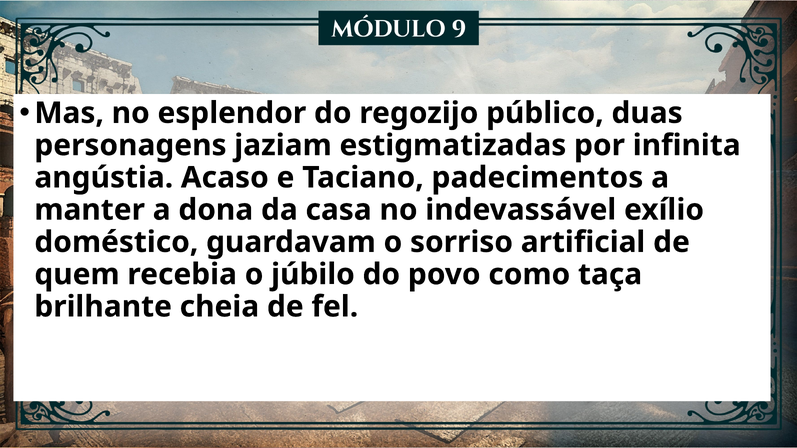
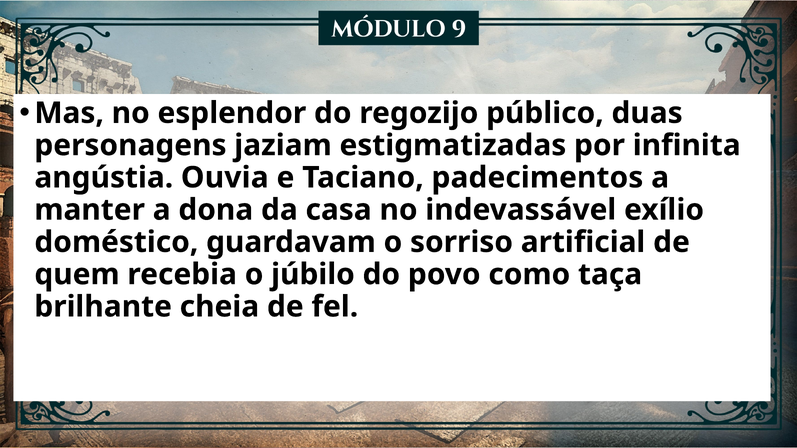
Acaso: Acaso -> Ouvia (225, 178)
